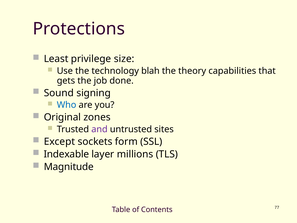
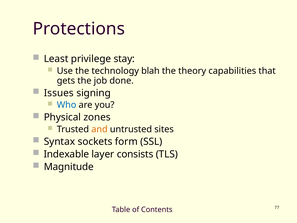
size: size -> stay (124, 59)
Sound: Sound -> Issues (59, 93)
Original: Original -> Physical (62, 117)
and colour: purple -> orange (99, 129)
Except: Except -> Syntax (59, 141)
millions: millions -> consists (135, 154)
